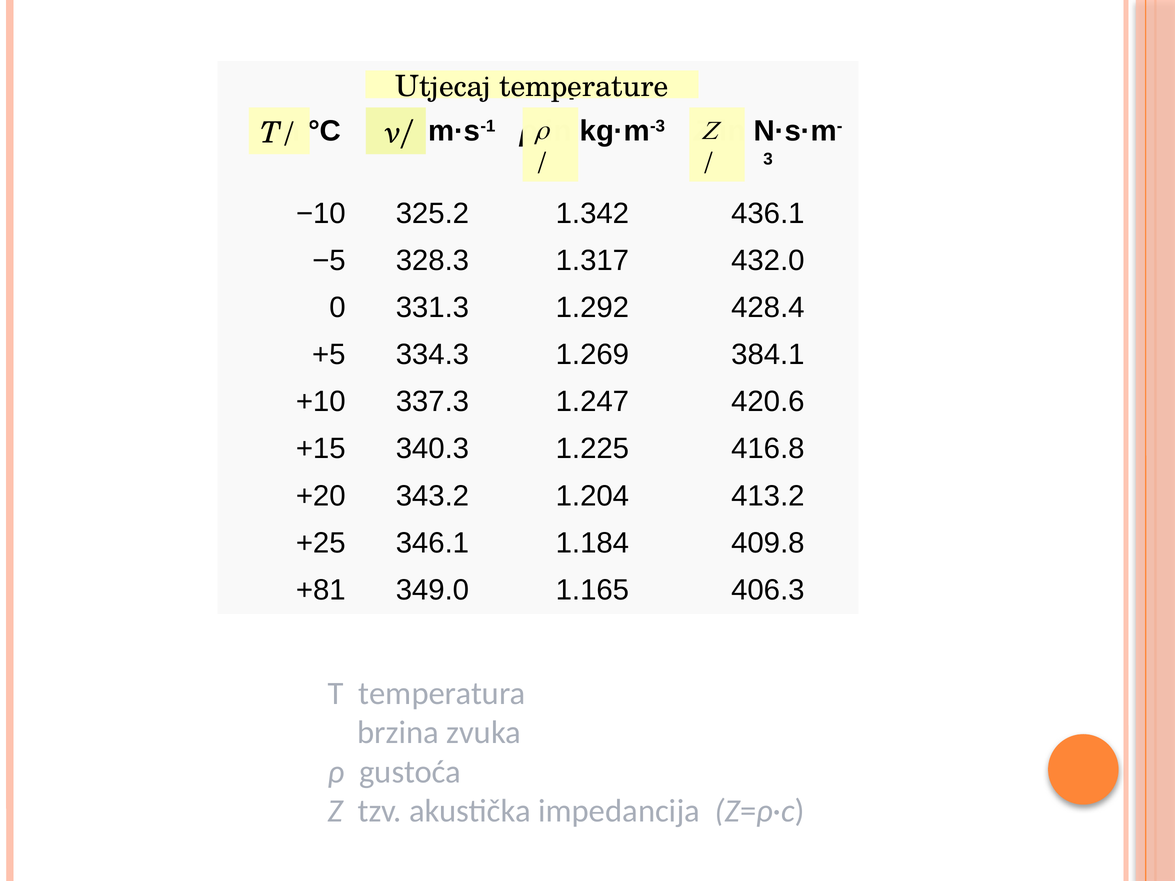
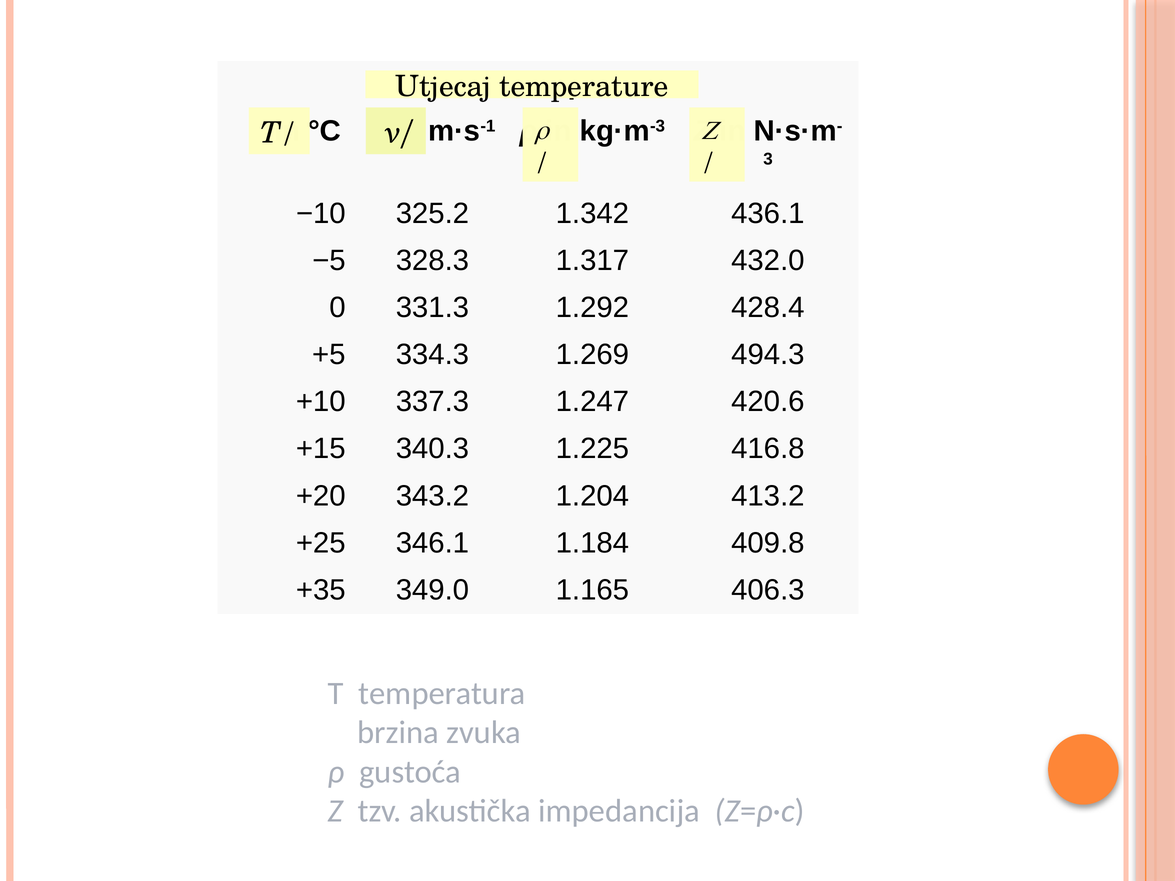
384.1: 384.1 -> 494.3 (768, 355)
+81: +81 -> +35 (321, 590)
